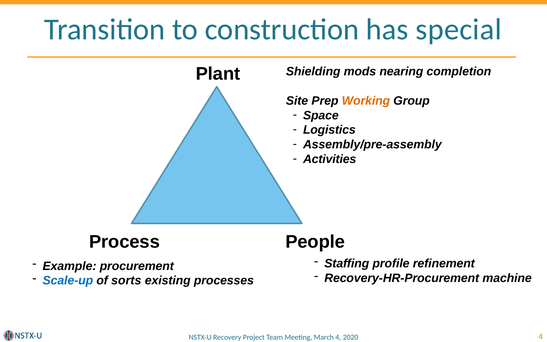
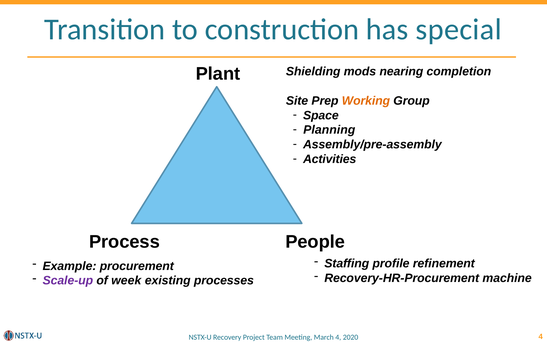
Logistics: Logistics -> Planning (329, 130)
Scale-up colour: blue -> purple (68, 280)
sorts: sorts -> week (126, 280)
